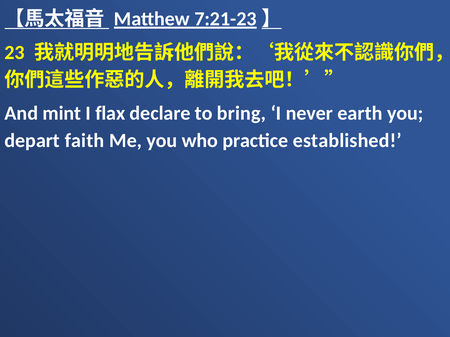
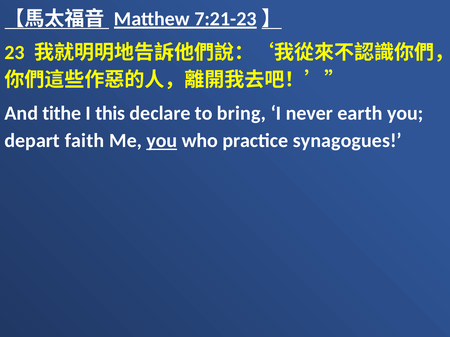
mint: mint -> tithe (62, 114)
flax: flax -> this (110, 114)
you underline: none -> present (162, 141)
established: established -> synagogues (347, 141)
